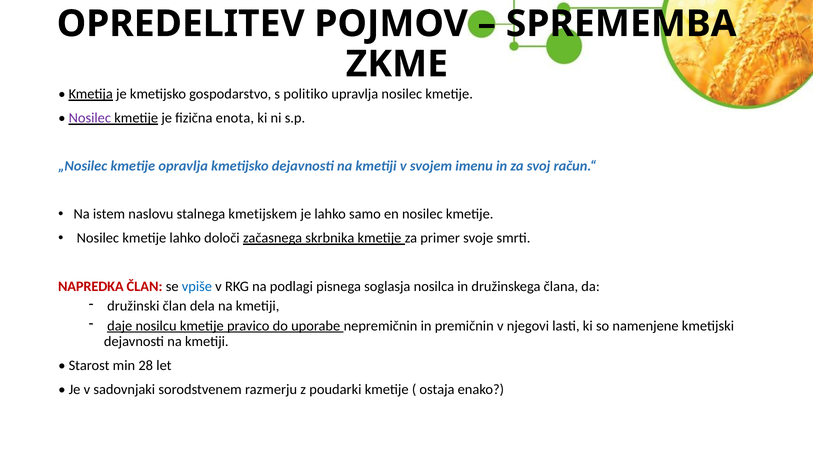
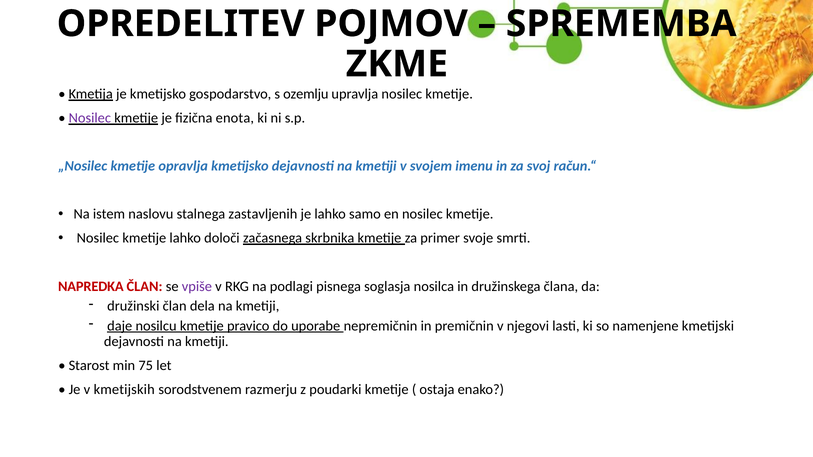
politiko: politiko -> ozemlju (306, 94)
kmetijskem: kmetijskem -> zastavljenih (263, 214)
vpiše colour: blue -> purple (197, 286)
28: 28 -> 75 (146, 366)
sadovnjaki: sadovnjaki -> kmetijskih (124, 390)
